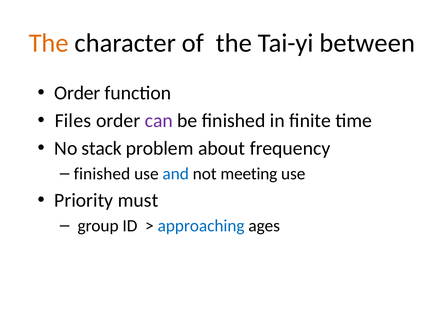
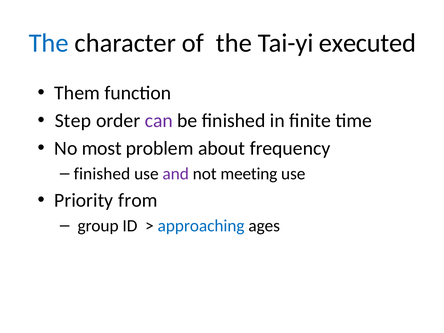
The colour: orange -> blue (49, 43)
between: between -> executed (367, 43)
Order: Order -> Them (77, 93)
Files: Files -> Step (73, 121)
stack: stack -> most (102, 148)
and colour: blue -> purple (176, 174)
must: must -> from (138, 200)
